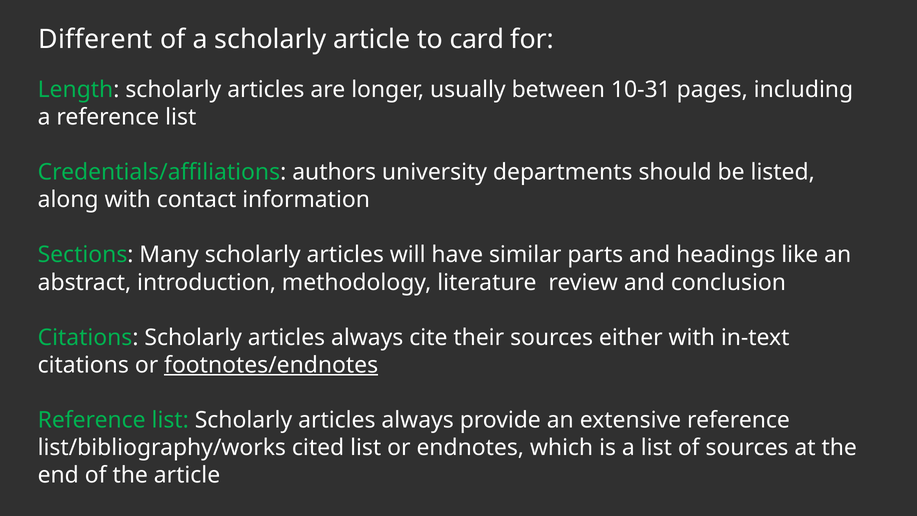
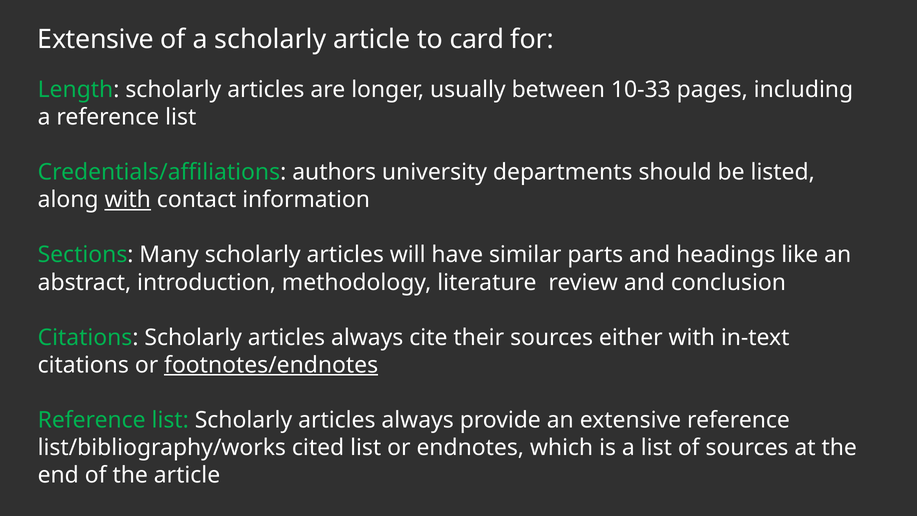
Different: Different -> Extensive (96, 40)
10-31: 10-31 -> 10-33 (641, 90)
with underline: none -> present (128, 200)
